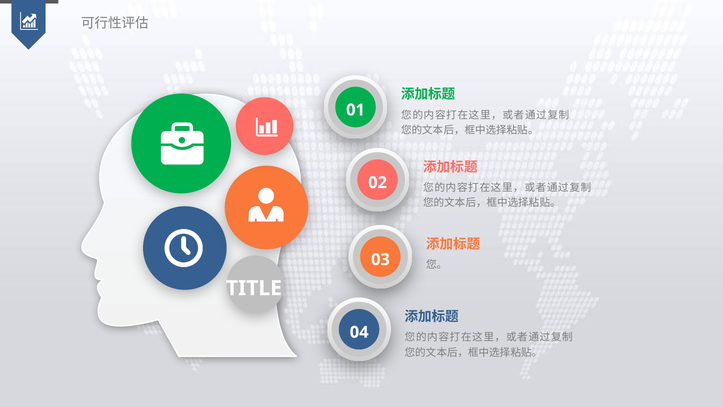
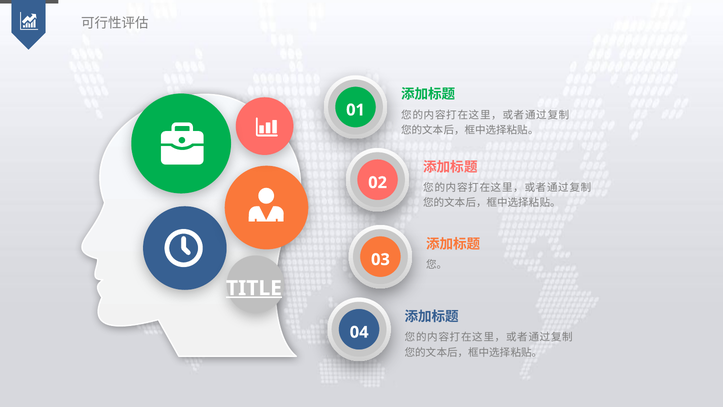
TITLE underline: none -> present (254, 288)
